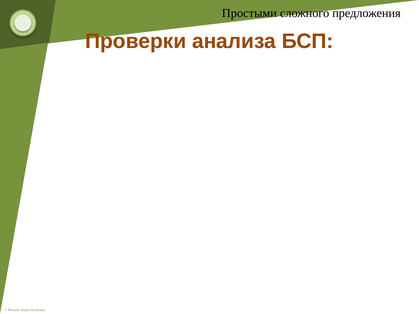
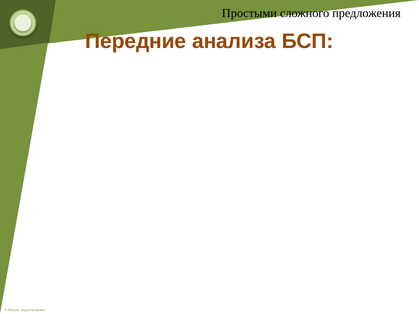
Проверки: Проверки -> Передние (136, 41)
